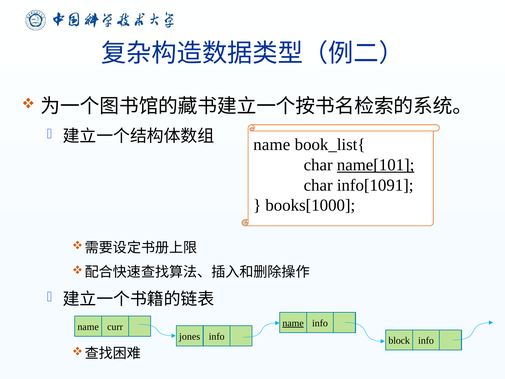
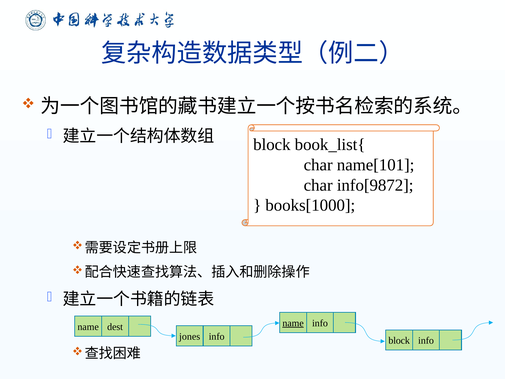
name: name -> block (272, 145)
name[101 underline: present -> none (376, 165)
info[1091: info[1091 -> info[9872 (375, 185)
curr: curr -> dest (115, 327)
